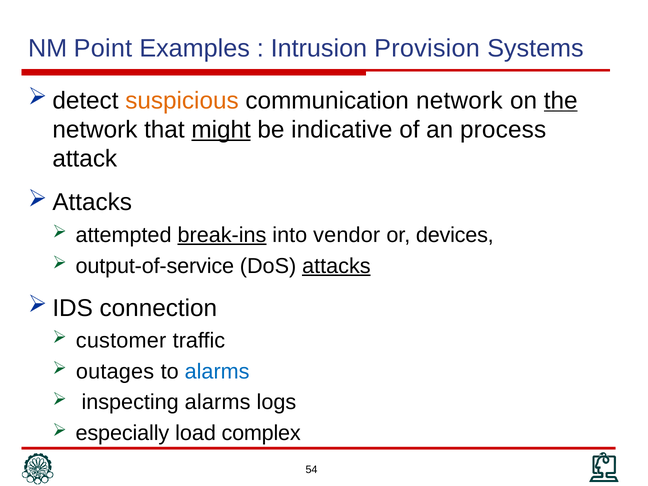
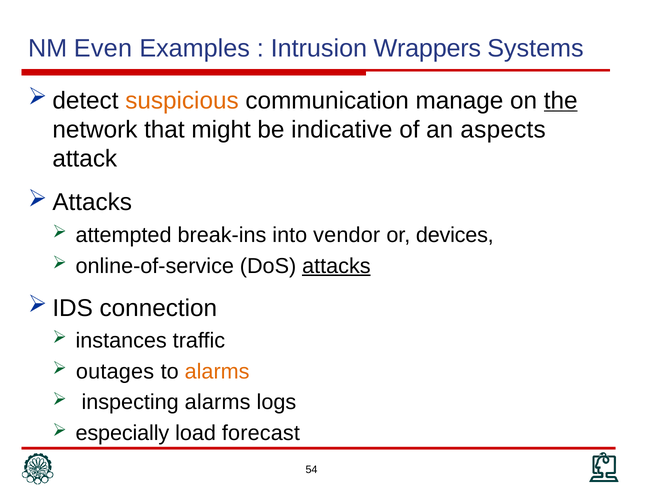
Point: Point -> Even (103, 48)
Provision: Provision -> Wrappers (427, 48)
communication network: network -> manage (459, 101)
might underline: present -> none (221, 130)
process: process -> aspects (503, 130)
break-ins underline: present -> none (222, 235)
output-of-service: output-of-service -> online-of-service (155, 266)
customer: customer -> instances (121, 340)
alarms colour: blue -> orange (217, 371)
complex: complex -> forecast (261, 433)
